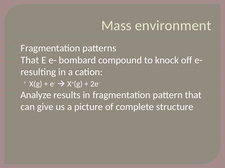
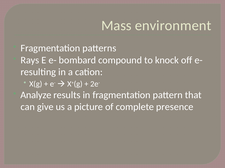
That: That -> Rays (30, 60)
structure: structure -> presence (175, 107)
